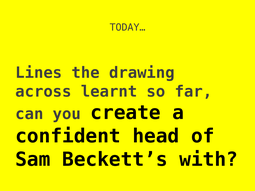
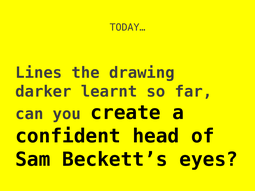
across: across -> darker (43, 92)
with: with -> eyes (209, 160)
